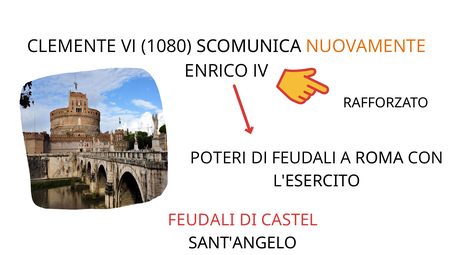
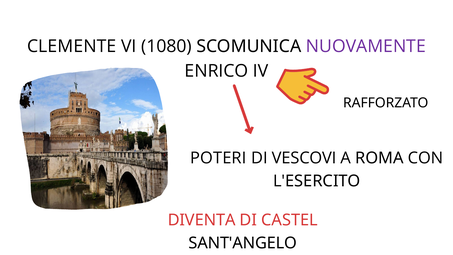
NUOVAMENTE colour: orange -> purple (366, 46)
DI FEUDALI: FEUDALI -> VESCOVI (304, 158)
FEUDALI: FEUDALI -> DIVENTA (202, 220)
